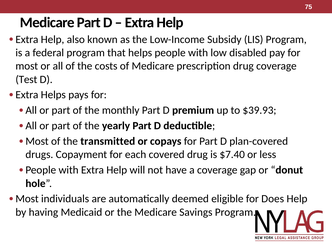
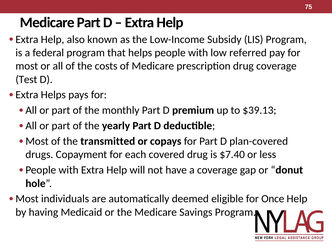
disabled: disabled -> referred (248, 53)
$39.93: $39.93 -> $39.13 (259, 110)
Does: Does -> Once (273, 199)
